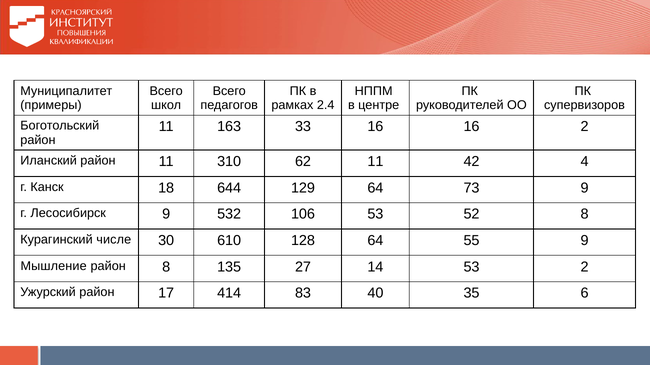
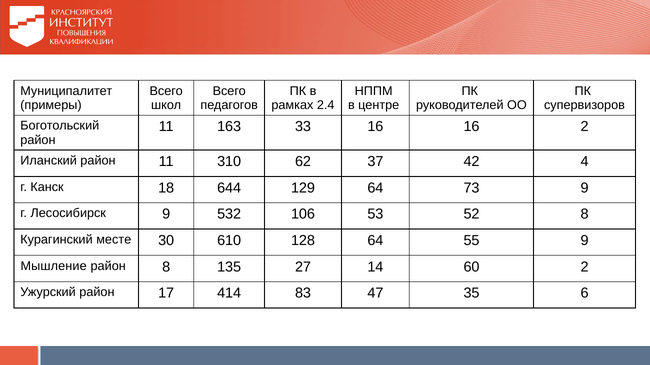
62 11: 11 -> 37 (375, 162)
числе: числе -> месте (114, 240)
14 53: 53 -> 60 (472, 267)
40: 40 -> 47 (375, 294)
